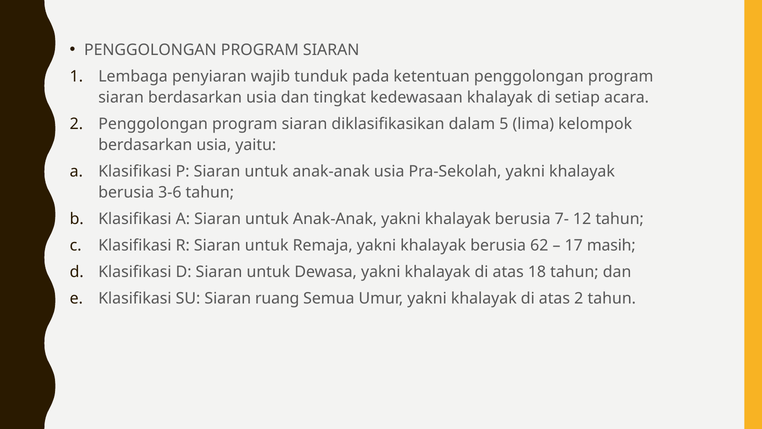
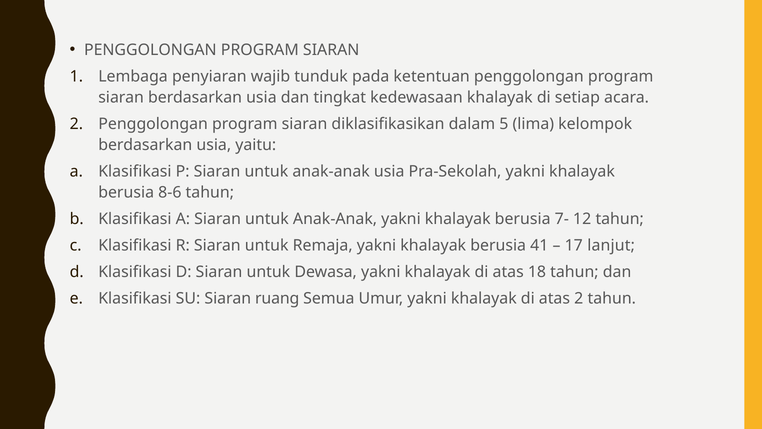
3-6: 3-6 -> 8-6 (170, 192)
62: 62 -> 41 (539, 245)
masih: masih -> lanjut (611, 245)
